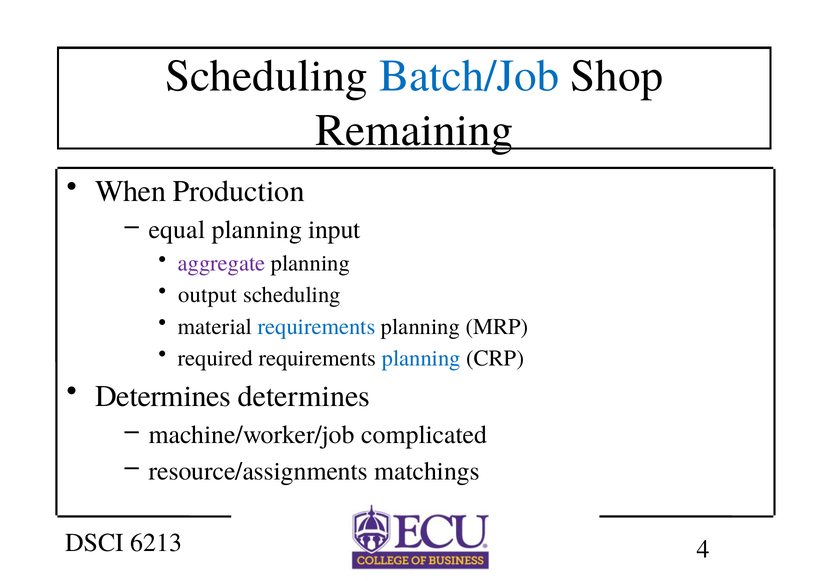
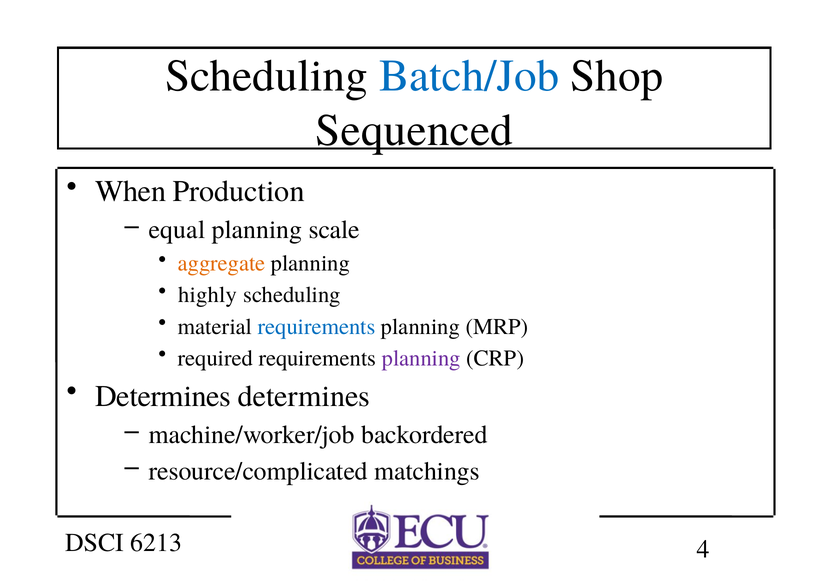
Remaining: Remaining -> Sequenced (414, 130)
input: input -> scale (334, 230)
aggregate colour: purple -> orange (222, 263)
output: output -> highly (208, 295)
planning colour: blue -> purple (421, 358)
complicated: complicated -> backordered (424, 435)
resource/assignments: resource/assignments -> resource/complicated (258, 471)
